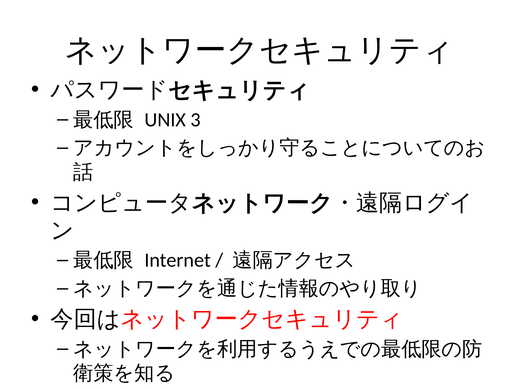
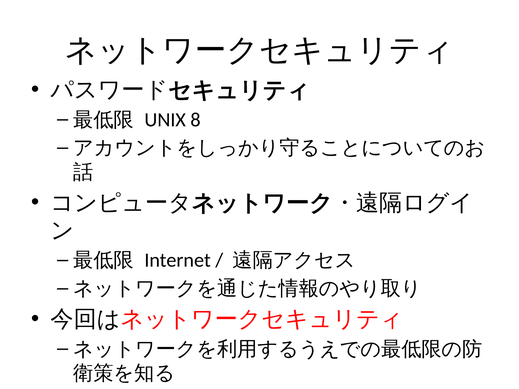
3: 3 -> 8 (196, 120)
